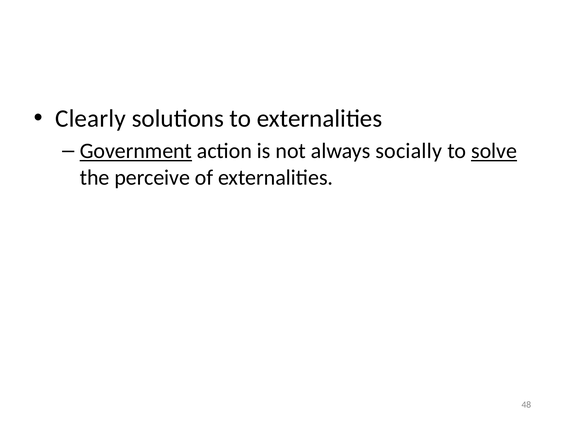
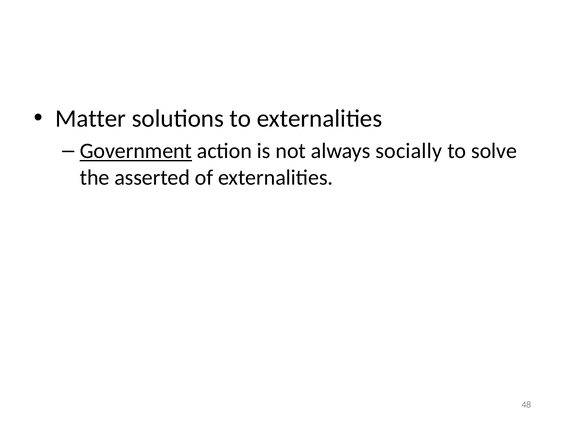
Clearly: Clearly -> Matter (91, 119)
solve underline: present -> none (494, 151)
perceive: perceive -> asserted (152, 177)
